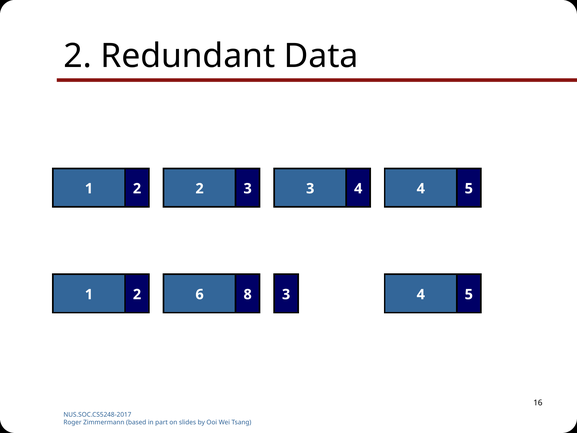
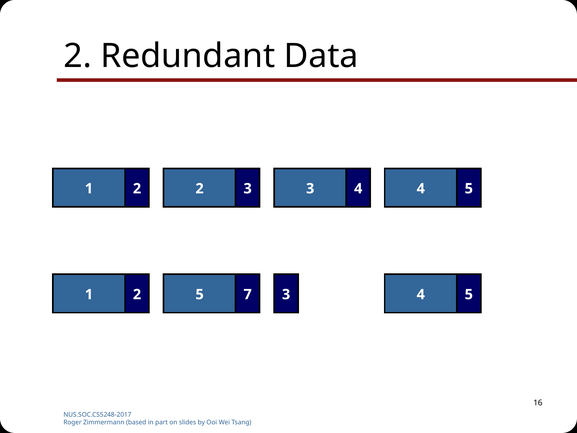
1 6: 6 -> 5 (200, 294)
8: 8 -> 7 (248, 294)
